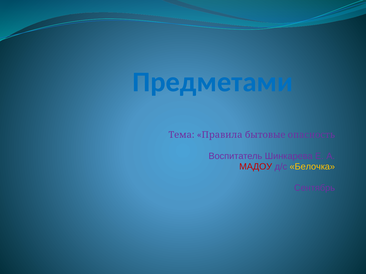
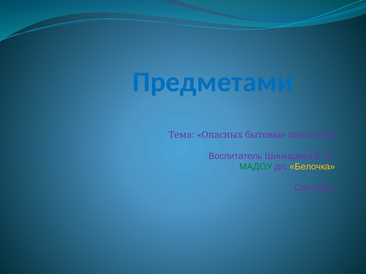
Правила: Правила -> Опасных (220, 135)
опасность: опасность -> понятием (311, 135)
МАДОУ colour: red -> green (256, 167)
